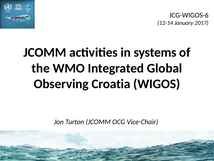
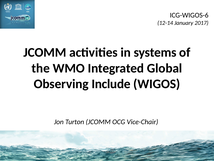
Croatia: Croatia -> Include (111, 84)
